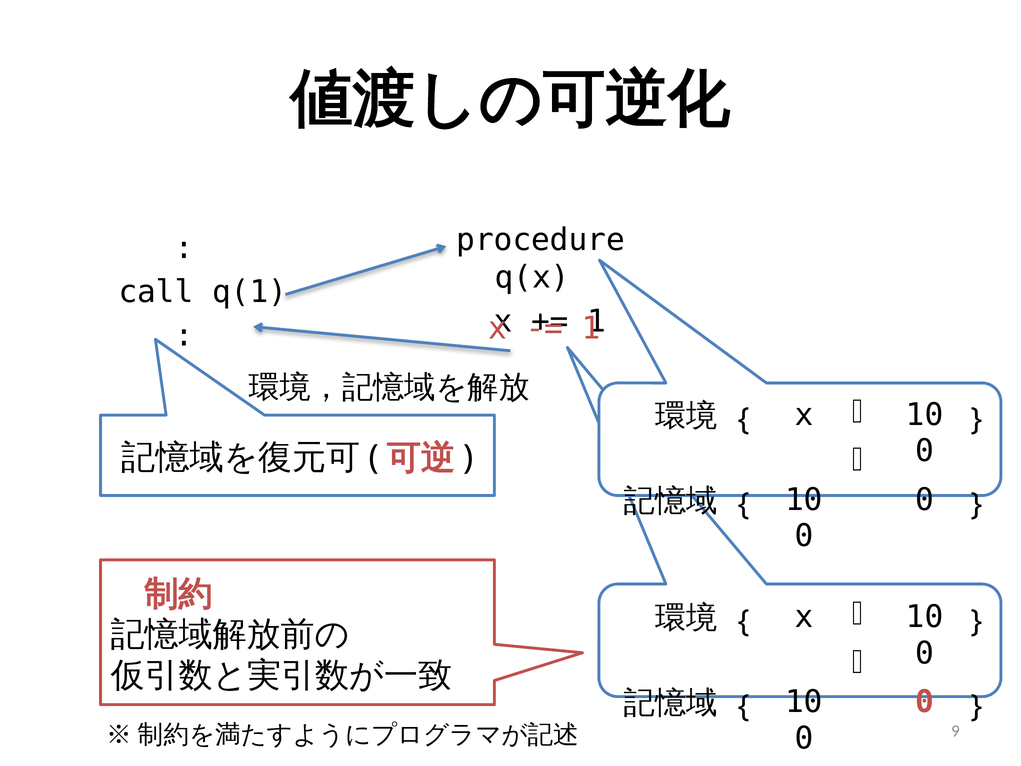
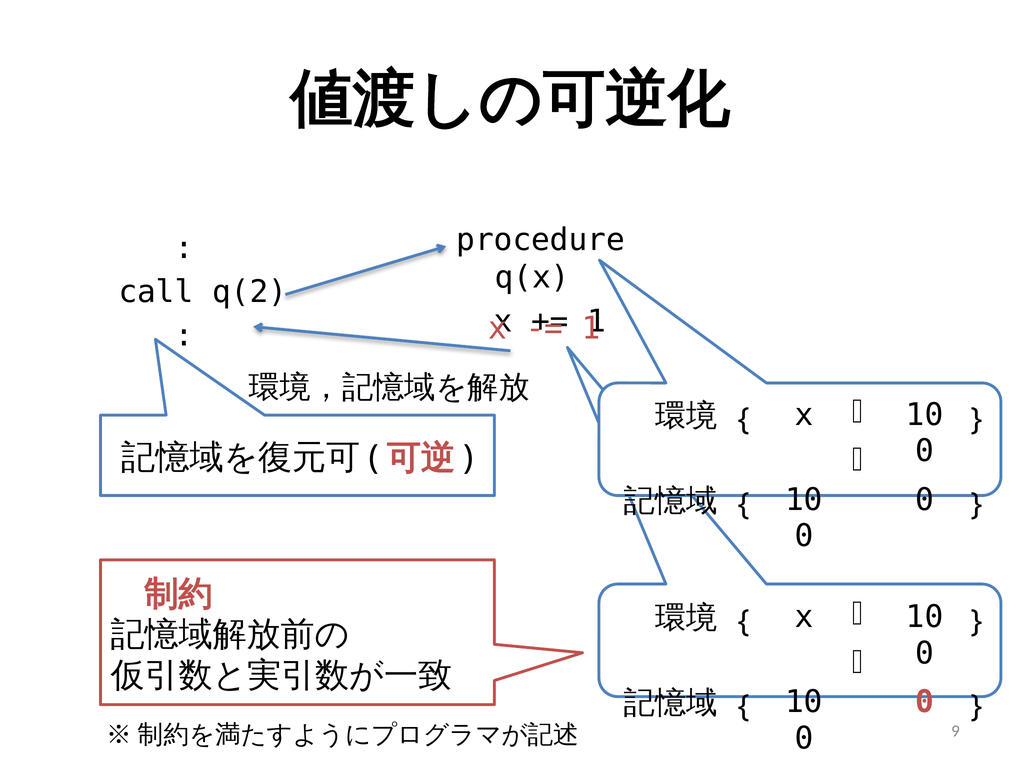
q(1: q(1 -> q(2 (250, 292)
